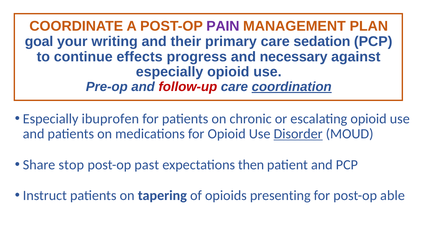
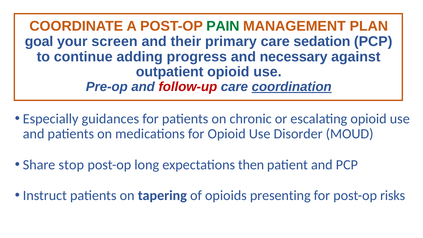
PAIN colour: purple -> green (223, 26)
writing: writing -> screen (115, 42)
effects: effects -> adding (140, 57)
especially: especially -> outpatient (170, 72)
ibuprofen: ibuprofen -> guidances (110, 119)
Disorder underline: present -> none (298, 134)
past: past -> long (147, 165)
able: able -> risks (393, 195)
